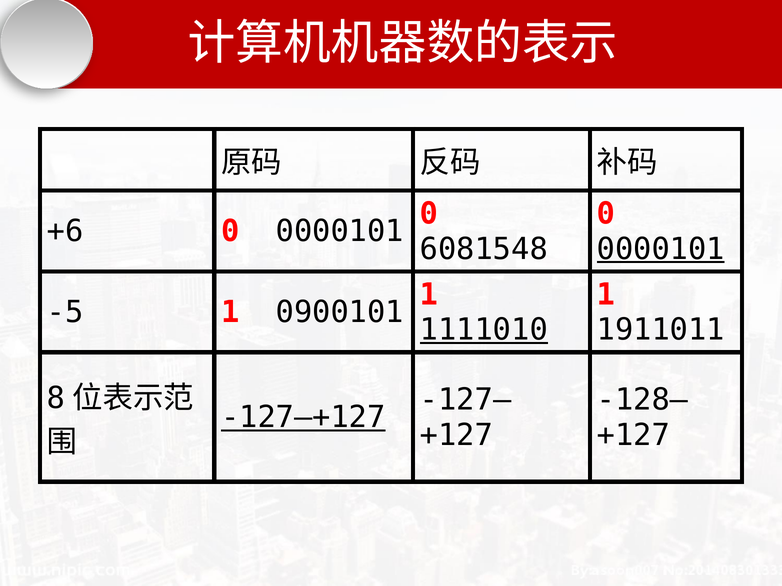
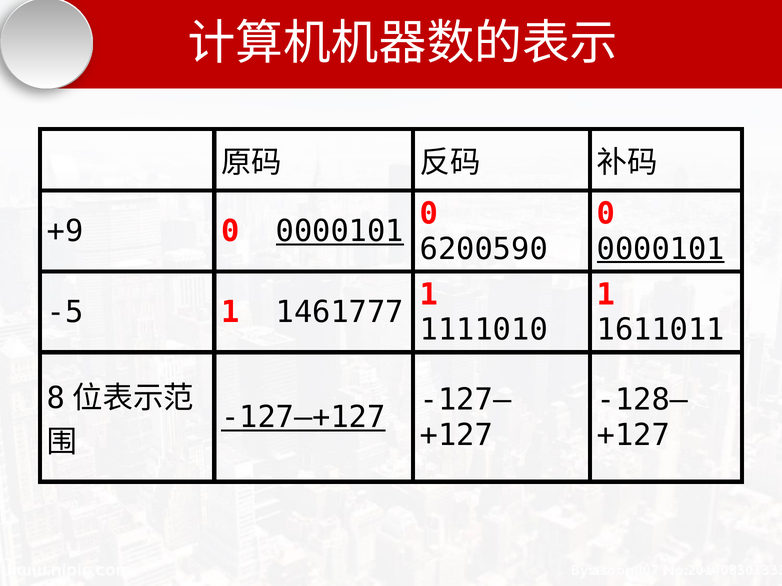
+6: +6 -> +9 (65, 232)
0000101 underline: none -> present (340, 232)
6081548: 6081548 -> 6200590 (484, 249)
0900101: 0900101 -> 1461777 (340, 313)
1111010 underline: present -> none (484, 330)
1911011: 1911011 -> 1611011 (661, 330)
